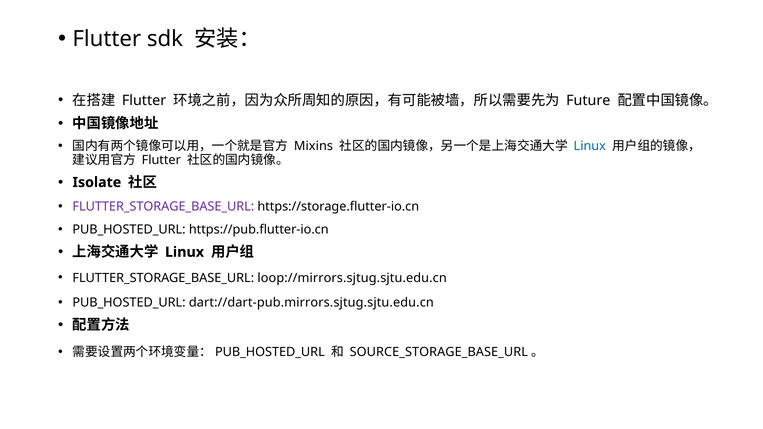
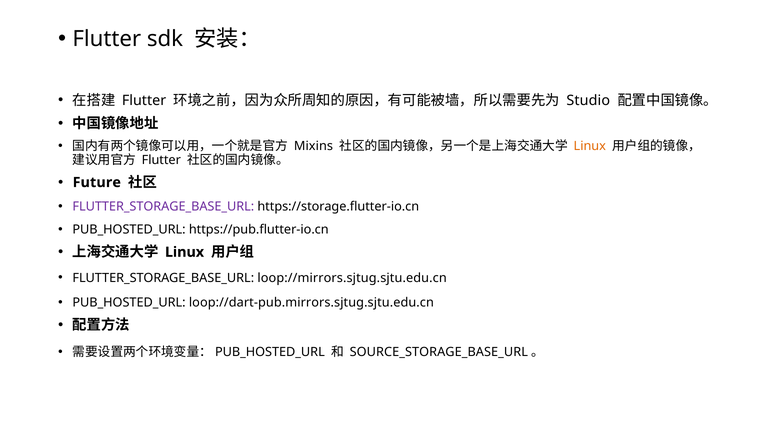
Future: Future -> Studio (588, 101)
Linux colour: blue -> orange (590, 146)
Isolate: Isolate -> Future (97, 182)
dart://dart-pub.mirrors.sjtug.sjtu.edu.cn: dart://dart-pub.mirrors.sjtug.sjtu.edu.cn -> loop://dart-pub.mirrors.sjtug.sjtu.edu.cn (311, 303)
